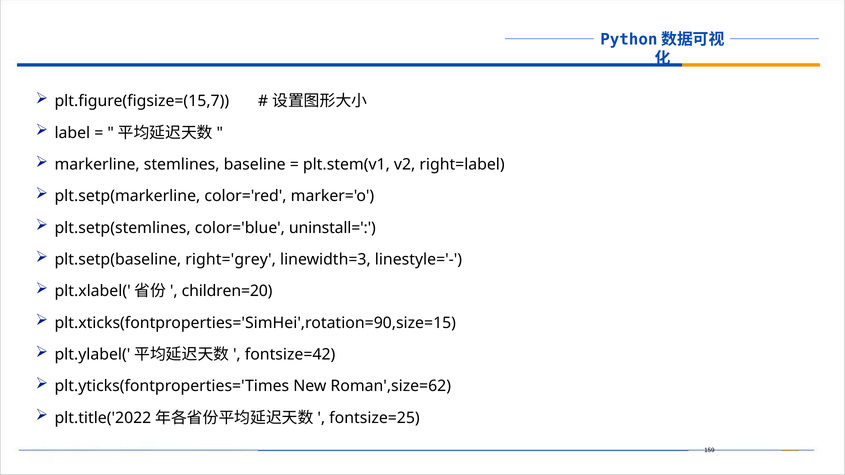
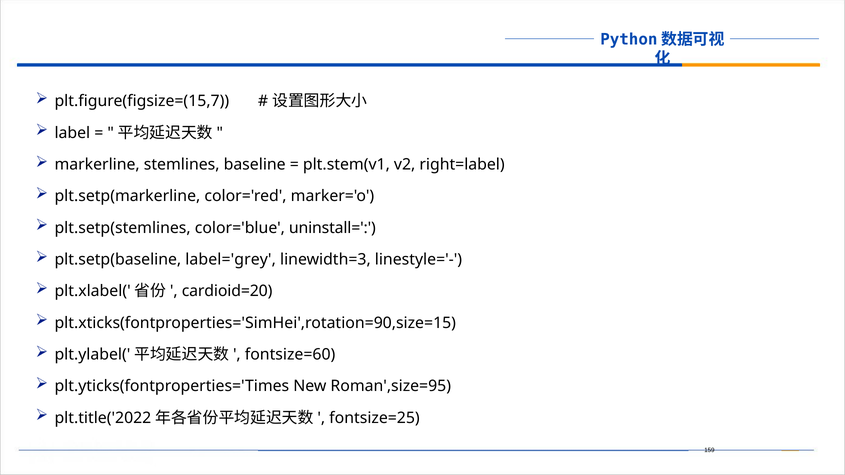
right='grey: right='grey -> label='grey (231, 260)
children=20: children=20 -> cardioid=20 (227, 291)
fontsize=42: fontsize=42 -> fontsize=60 (290, 355)
Roman',size=62: Roman',size=62 -> Roman',size=95 (391, 386)
